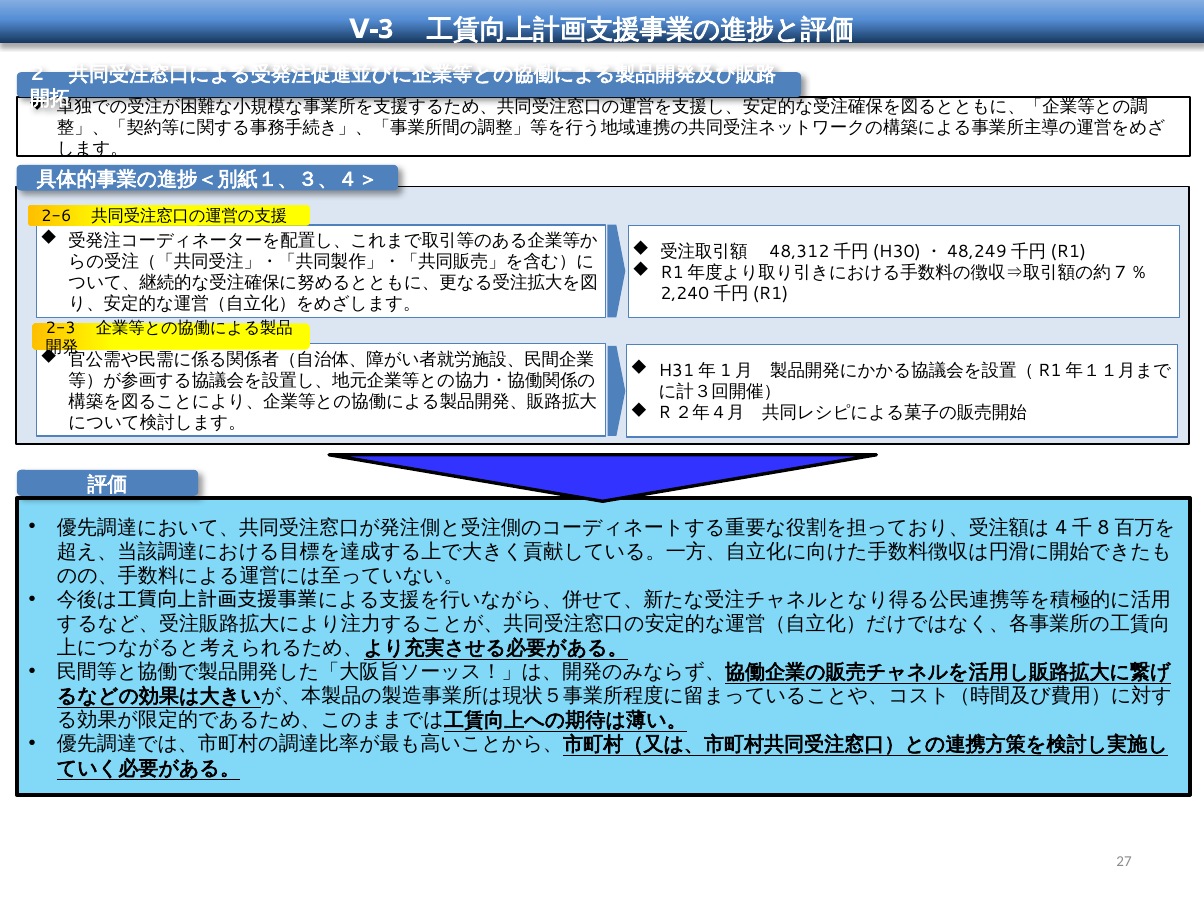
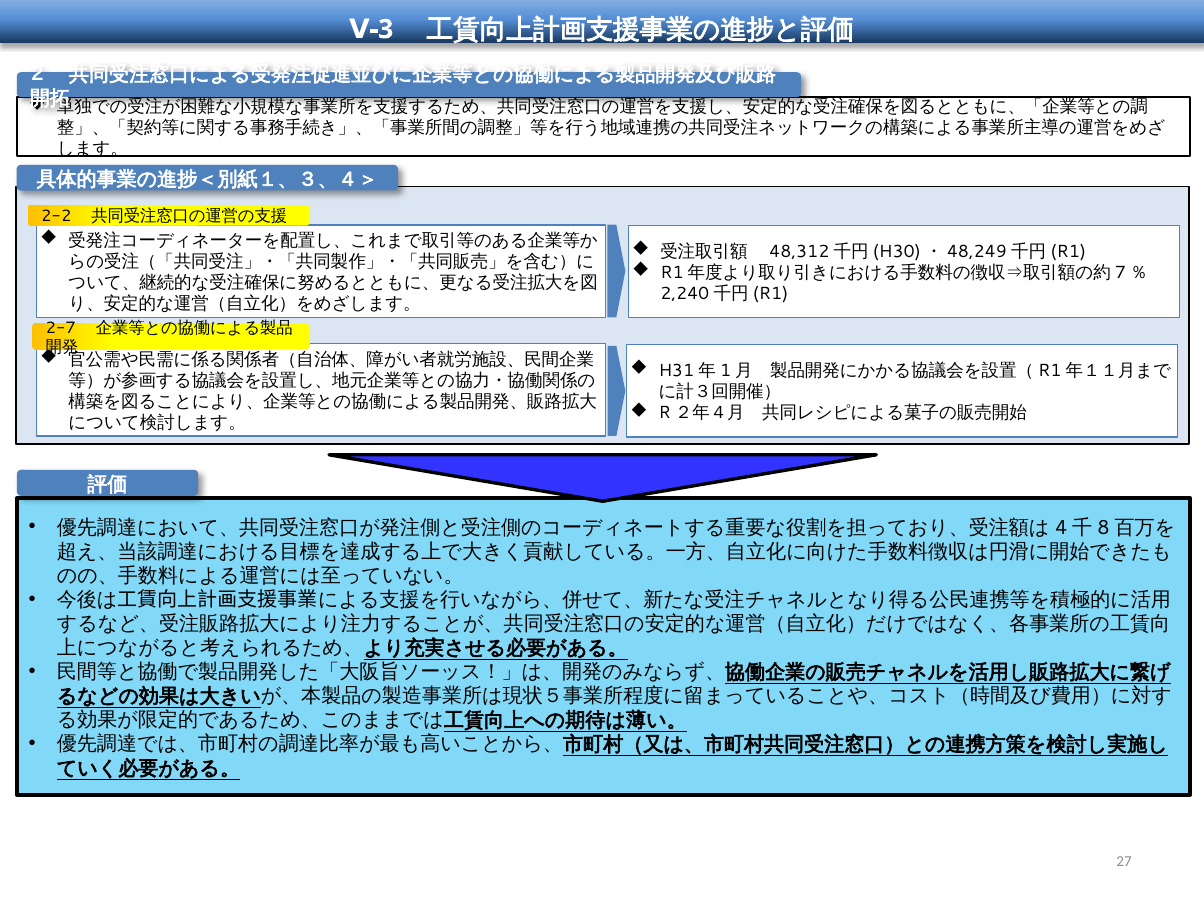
2-6: 2-6 -> 2-2 (56, 216)
2-3: 2-3 -> 2-7 (61, 328)
